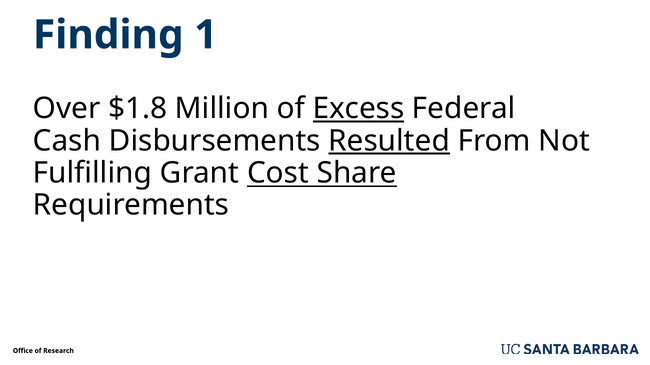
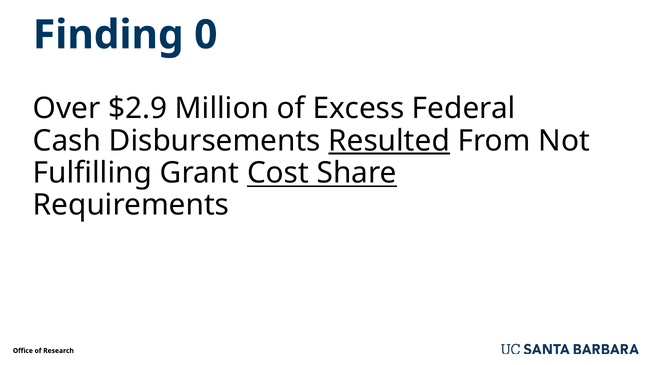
1: 1 -> 0 (206, 35)
$1.8: $1.8 -> $2.9 (138, 109)
Excess underline: present -> none (359, 109)
